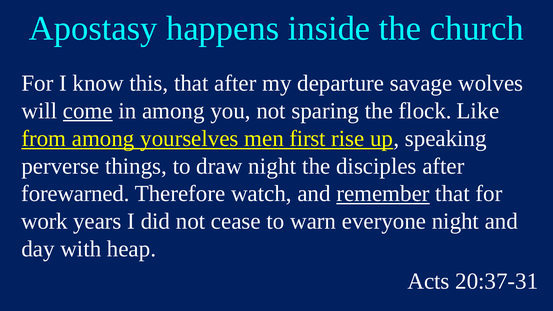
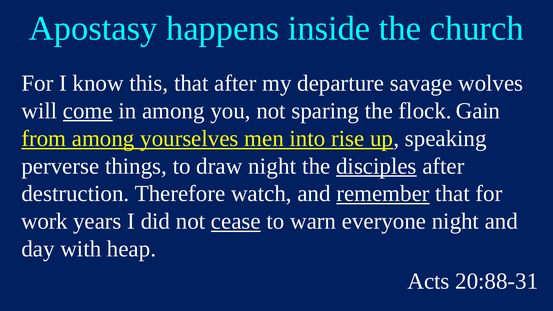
Like: Like -> Gain (478, 111)
first: first -> into (308, 138)
disciples underline: none -> present (376, 166)
forewarned: forewarned -> destruction (75, 194)
cease underline: none -> present (236, 221)
20:37-31: 20:37-31 -> 20:88-31 (497, 281)
